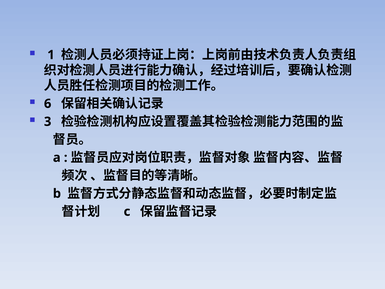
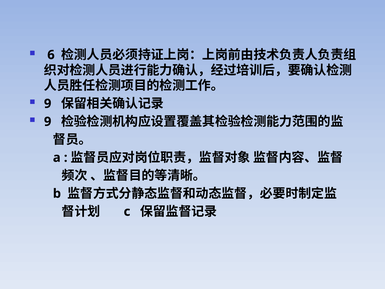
1: 1 -> 6 (51, 55)
6: 6 -> 9 (48, 104)
3: 3 -> 9 (48, 122)
